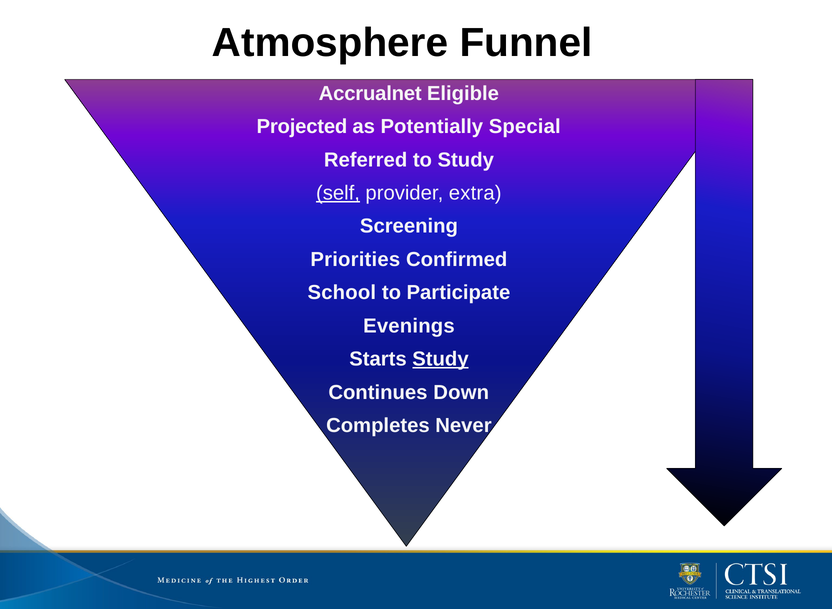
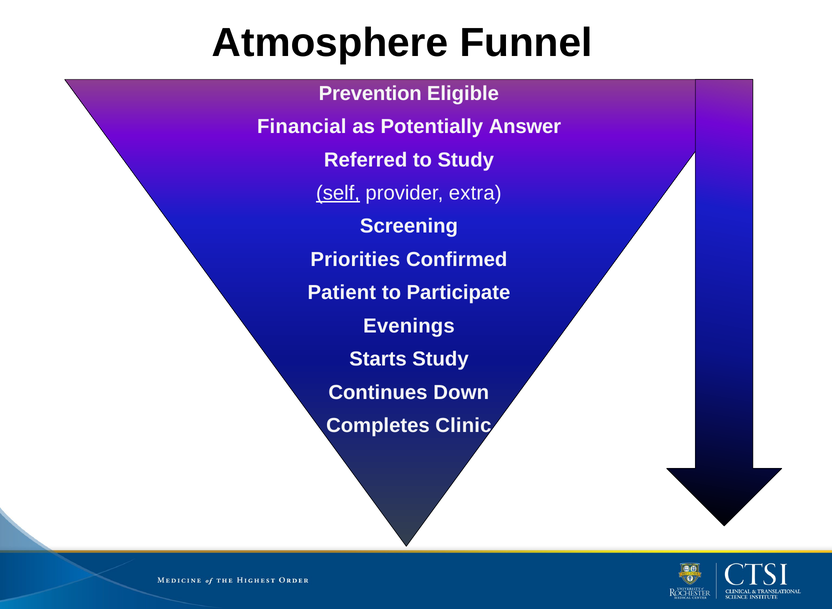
Accrualnet: Accrualnet -> Prevention (370, 93)
Projected: Projected -> Financial (302, 127)
Special: Special -> Answer (525, 127)
School: School -> Patient (342, 293)
Study underline: present -> none (440, 359)
Never: Never -> Clinic (463, 425)
